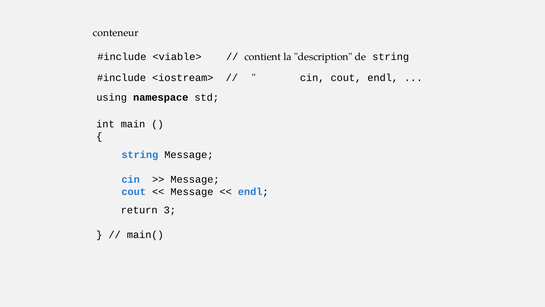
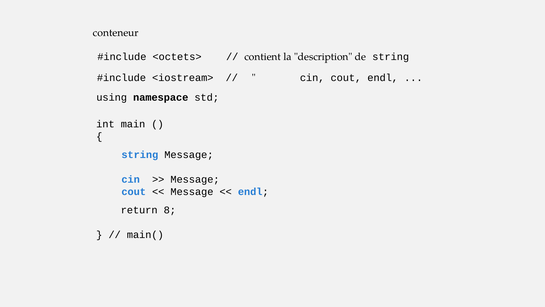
<viable>: <viable> -> <octets> (177, 57)
3: 3 -> 8 (170, 210)
